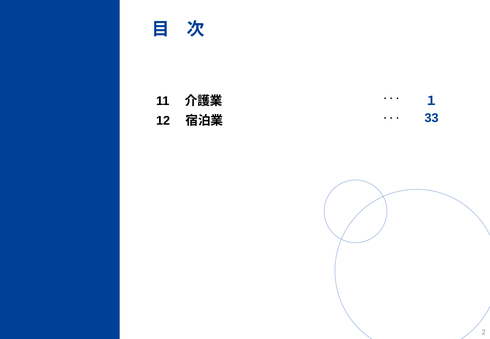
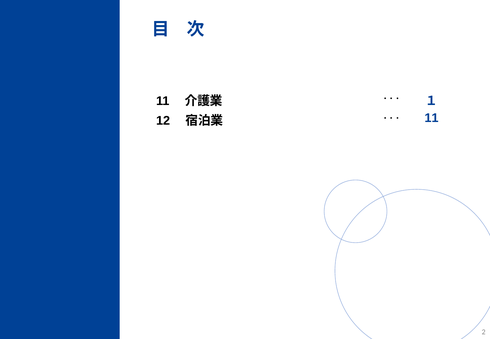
33: 33 -> 11 (432, 118)
